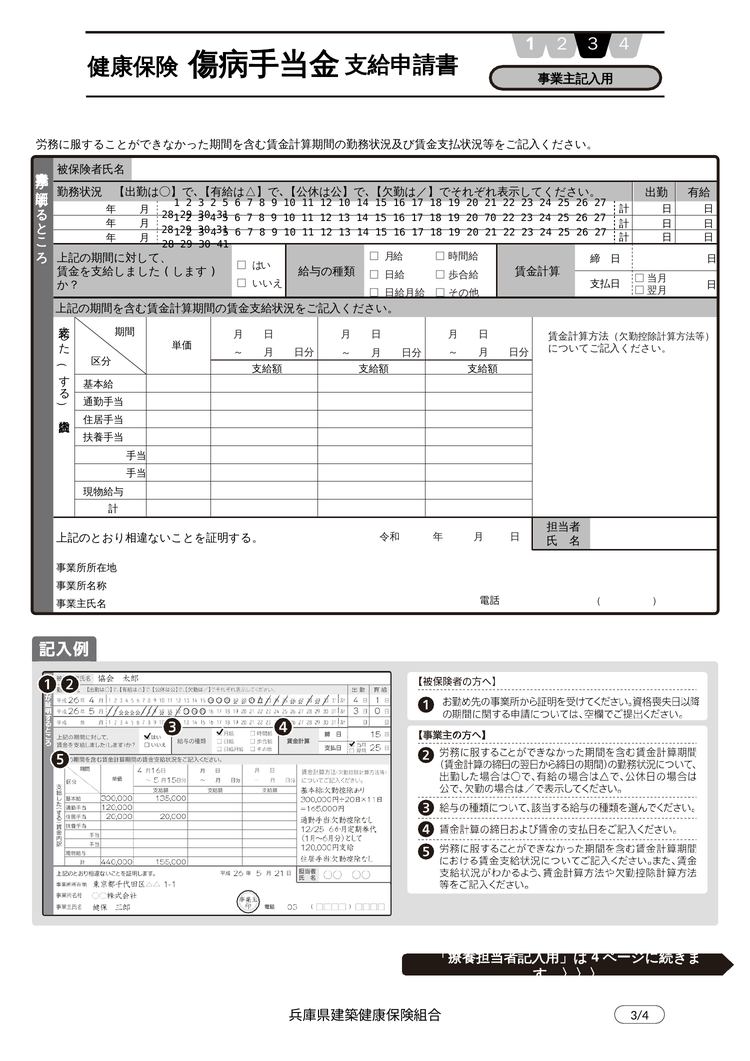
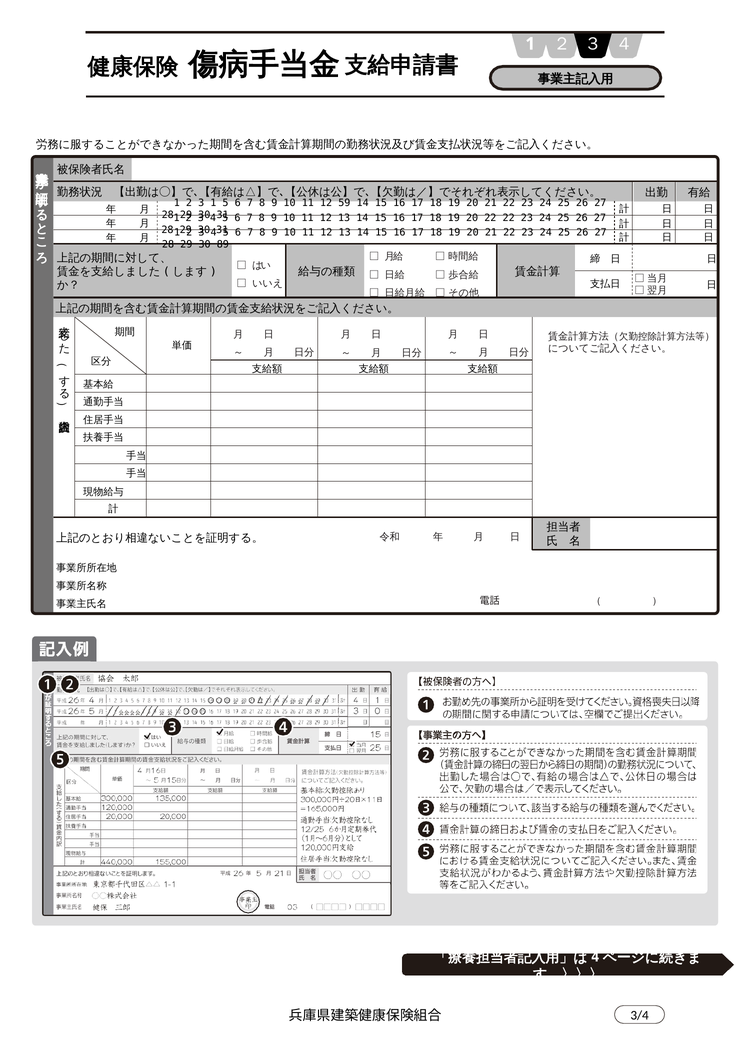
3 2: 2 -> 1 (213, 203)
12 10: 10 -> 59 (344, 203)
20 70: 70 -> 22 (490, 218)
41: 41 -> 89 (223, 244)
